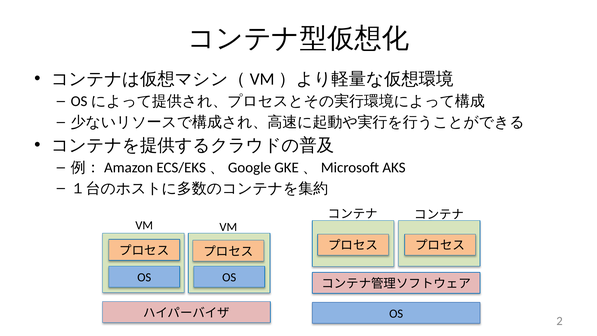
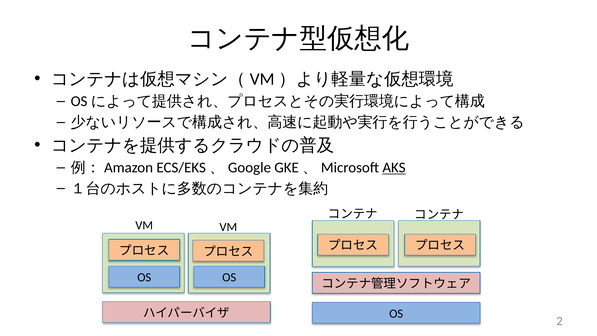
AKS underline: none -> present (394, 167)
